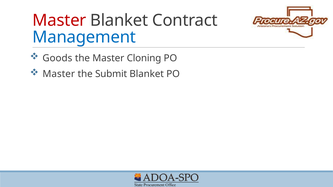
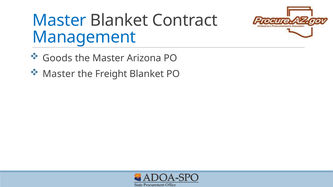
Master colour: red -> blue (59, 20)
Cloning: Cloning -> Arizona (144, 58)
Submit: Submit -> Freight (111, 74)
